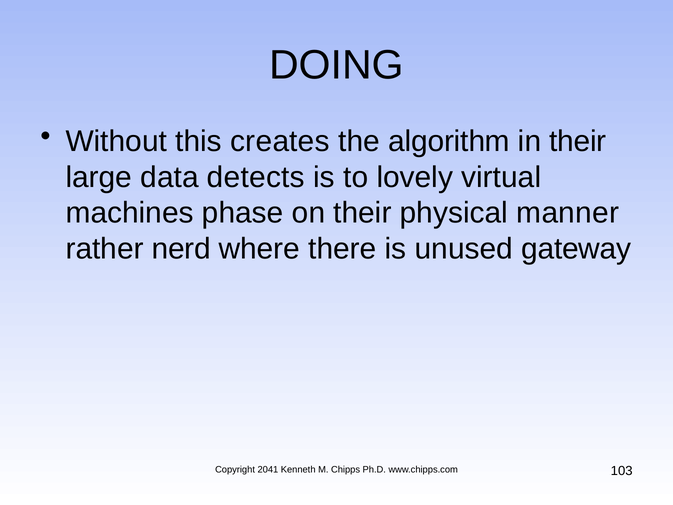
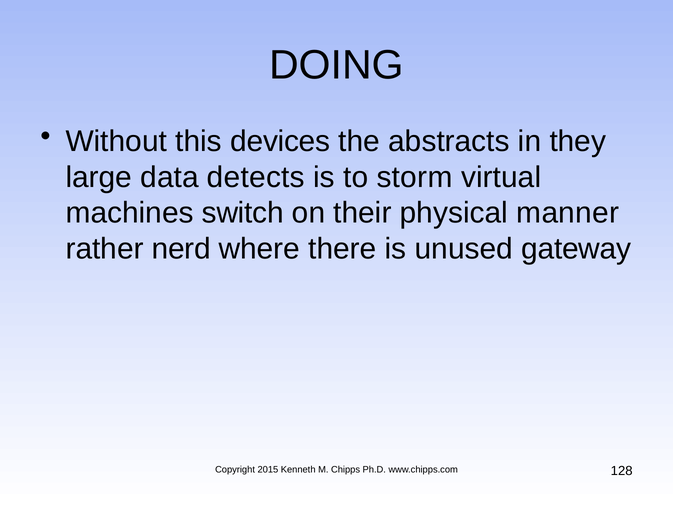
creates: creates -> devices (280, 141)
algorithm: algorithm -> abstracts (449, 141)
in their: their -> they (578, 141)
lovely: lovely -> storm (415, 177)
phase: phase -> switch (243, 213)
2041: 2041 -> 2015 (268, 469)
103: 103 -> 128 (622, 471)
